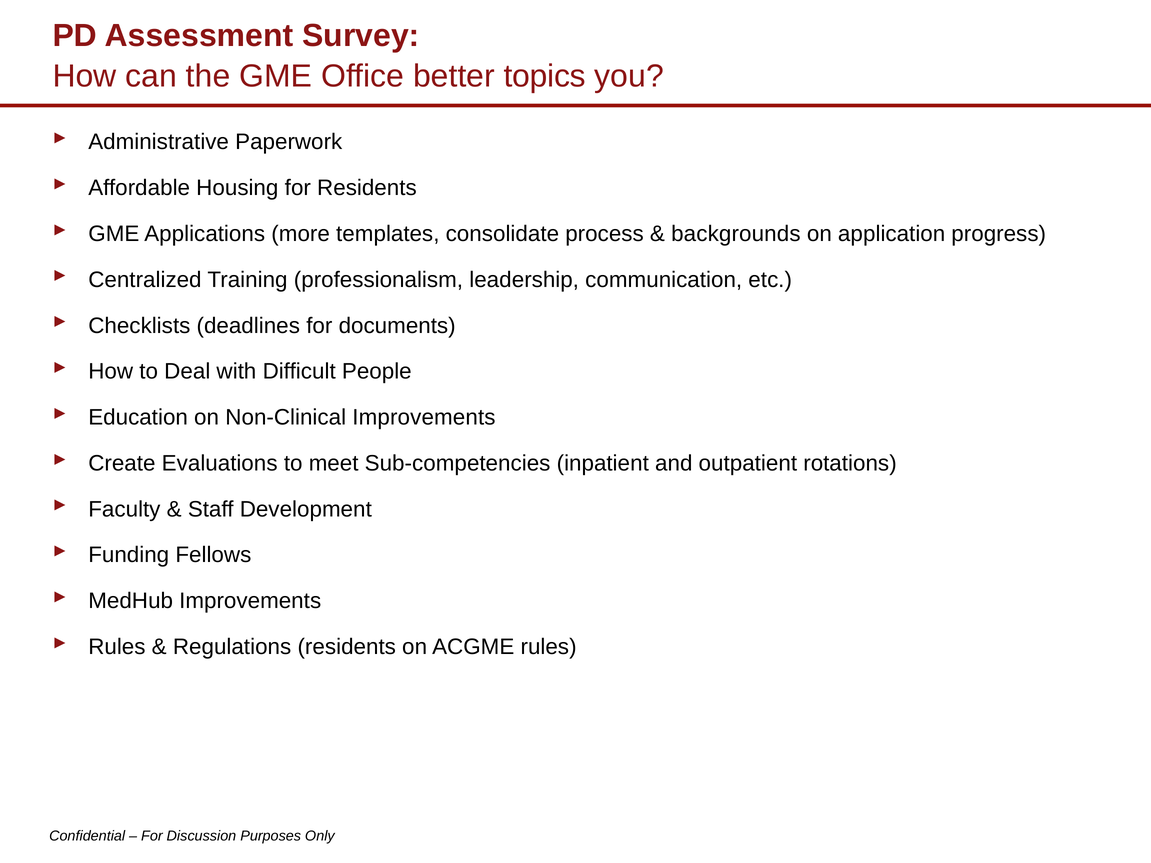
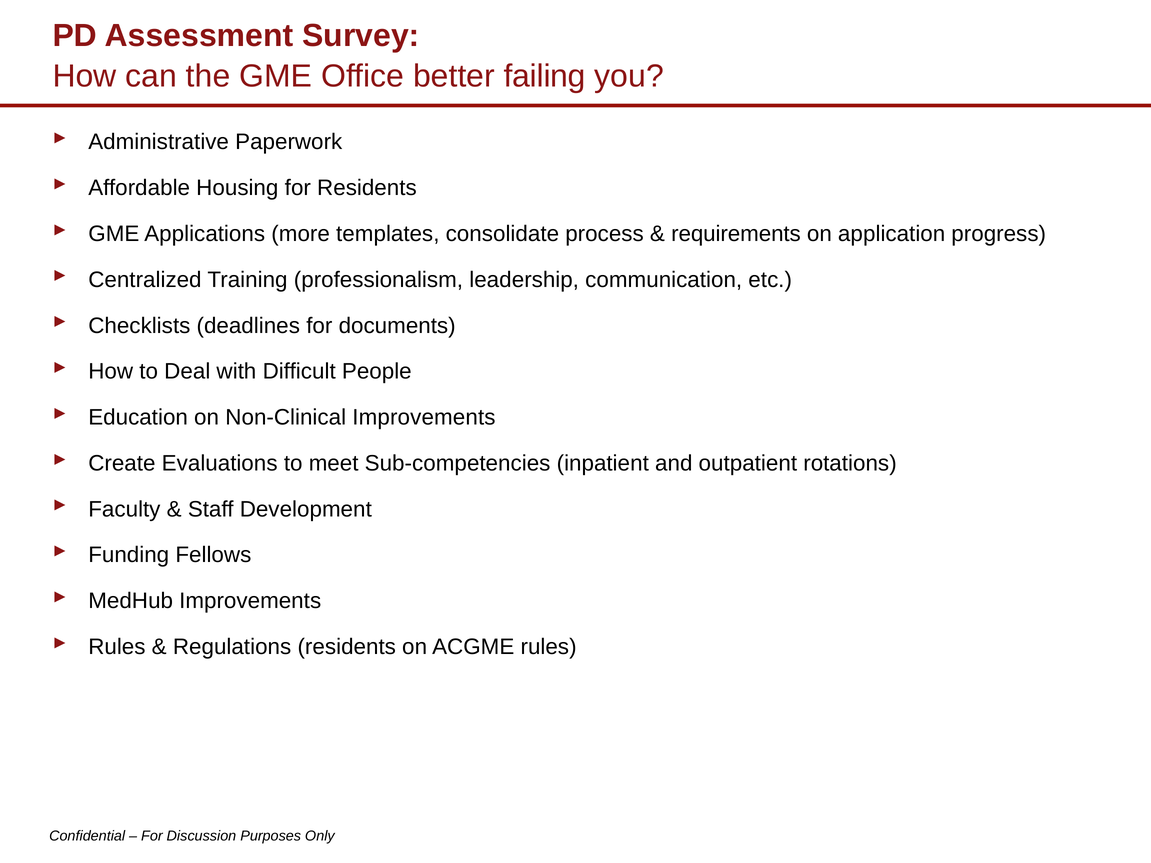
topics: topics -> failing (545, 76)
backgrounds: backgrounds -> requirements (736, 234)
